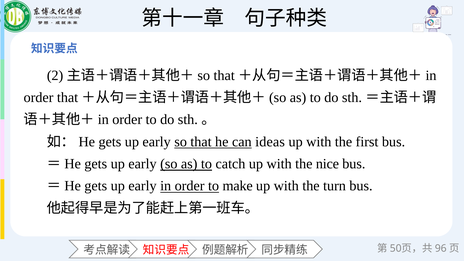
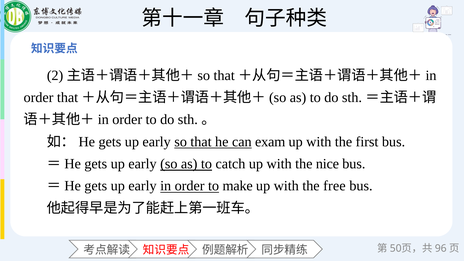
ideas: ideas -> exam (270, 142)
turn: turn -> free (334, 186)
